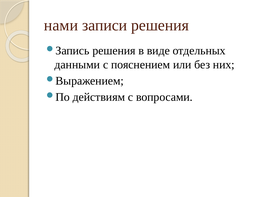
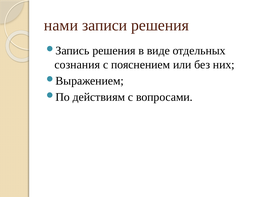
данными: данными -> сознания (77, 65)
